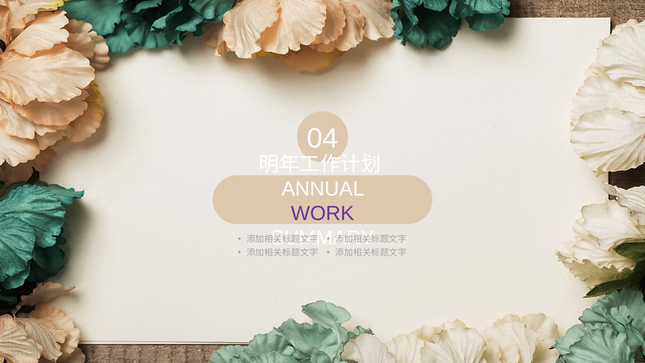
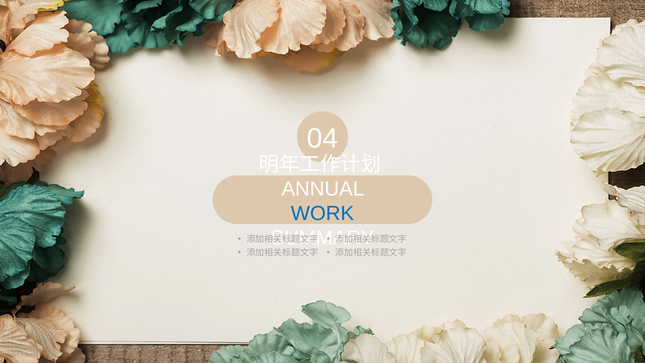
WORK colour: purple -> blue (322, 213)
